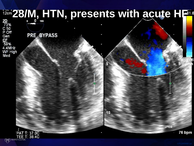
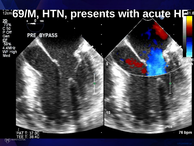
28/M: 28/M -> 69/M (26, 14)
